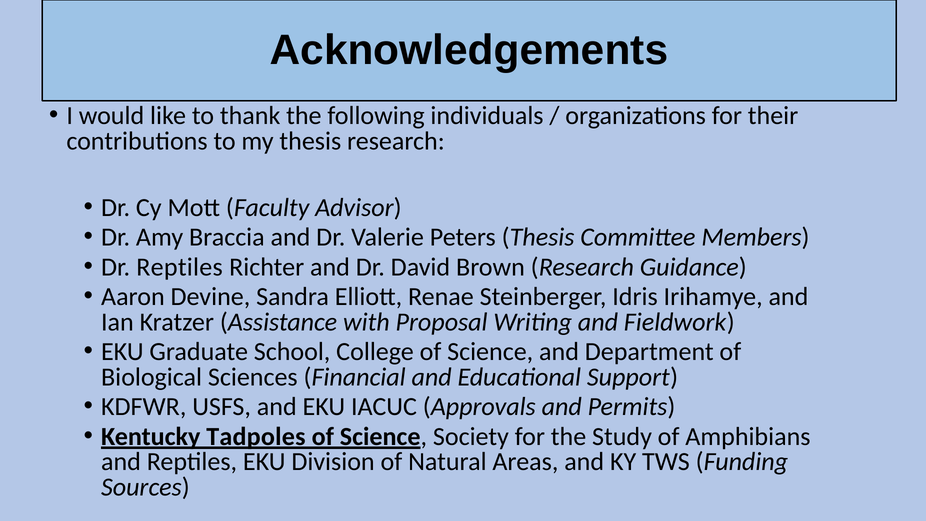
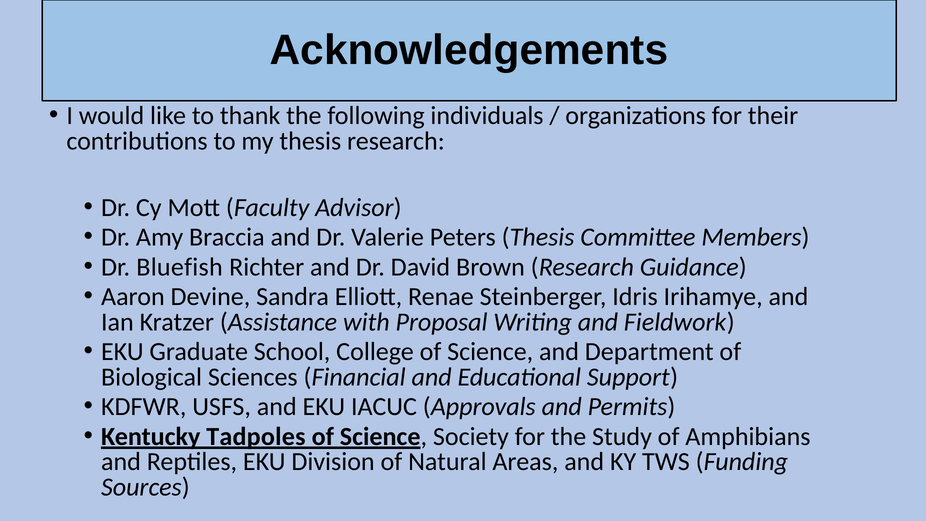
Dr Reptiles: Reptiles -> Bluefish (180, 267)
